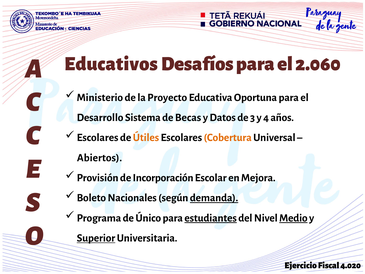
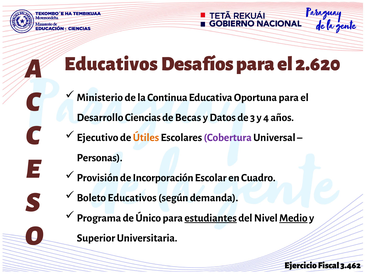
2.060: 2.060 -> 2.620 (318, 64)
Proyecto: Proyecto -> Continua (167, 97)
Sistema: Sistema -> Ciencias (143, 117)
Escolares: Escolares -> Ejecutivo (98, 137)
Cobertura colour: orange -> purple (228, 137)
Abiertos: Abiertos -> Personas (100, 157)
Mejora: Mejora -> Cuadro (258, 178)
Boleto Nacionales: Nacionales -> Educativos (132, 198)
demanda underline: present -> none (214, 198)
Superior underline: present -> none (96, 238)
4.020: 4.020 -> 3.462 (351, 265)
